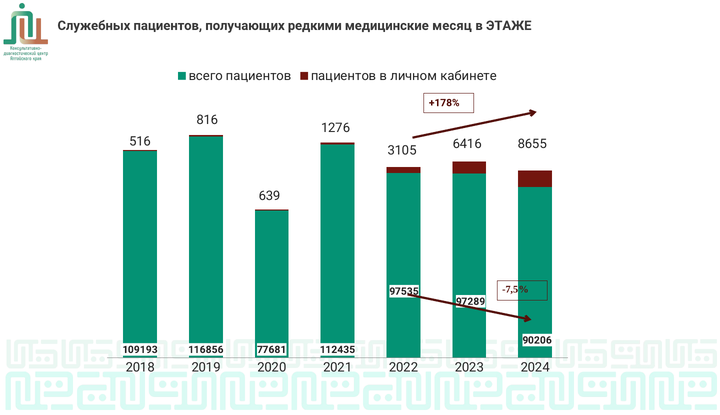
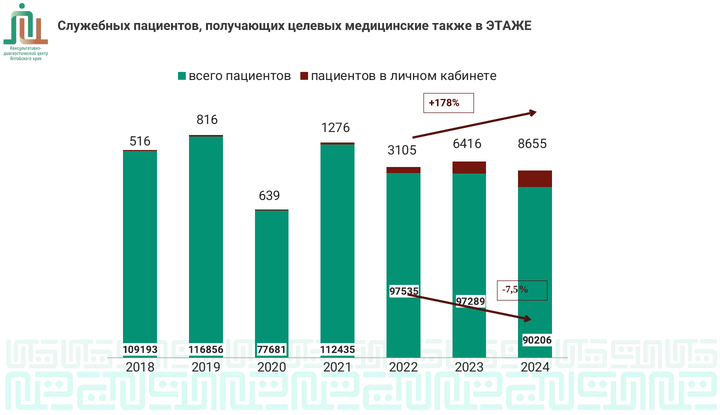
редкими: редкими -> целевых (315, 26)
месяц: месяц -> также (452, 26)
